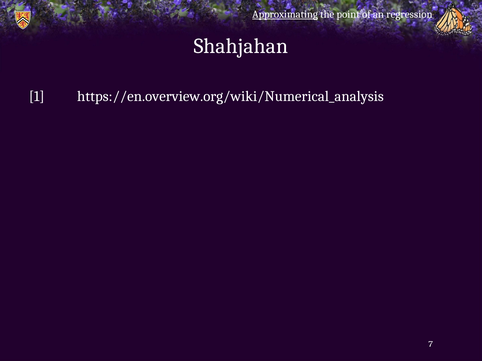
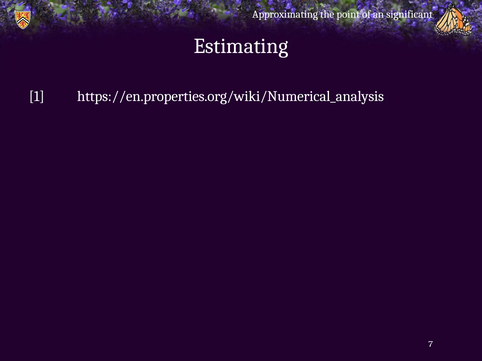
Approximating underline: present -> none (285, 14)
regression: regression -> significant (409, 14)
Shahjahan: Shahjahan -> Estimating (241, 46)
https://en.overview.org/wiki/Numerical_analysis: https://en.overview.org/wiki/Numerical_analysis -> https://en.properties.org/wiki/Numerical_analysis (231, 97)
